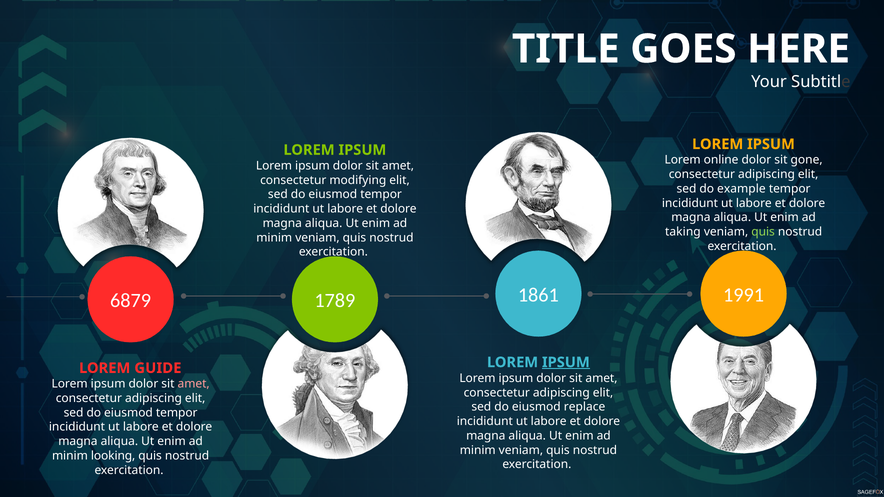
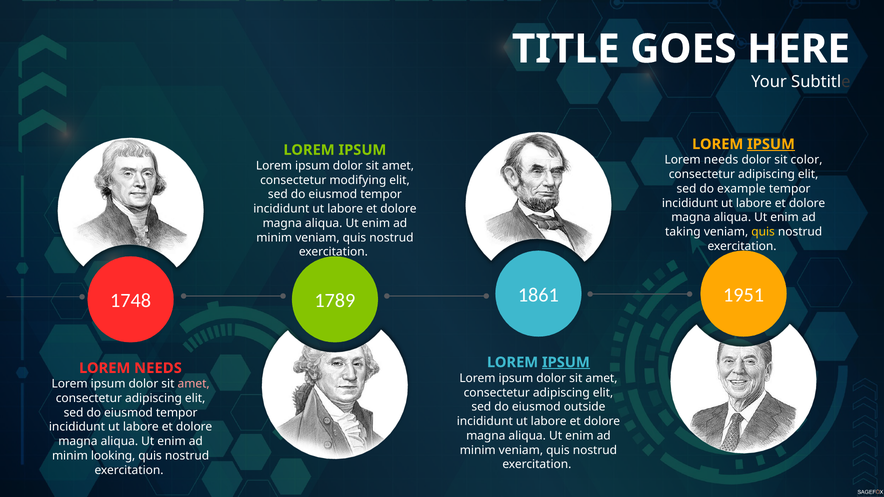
IPSUM underline: none -> present (771, 144)
online: online -> needs (721, 160)
gone: gone -> color (807, 160)
quis colour: light green -> yellow (763, 232)
1991: 1991 -> 1951 (744, 295)
6879: 6879 -> 1748 (131, 301)
GUIDE: GUIDE -> NEEDS (158, 368)
replace: replace -> outside (585, 407)
